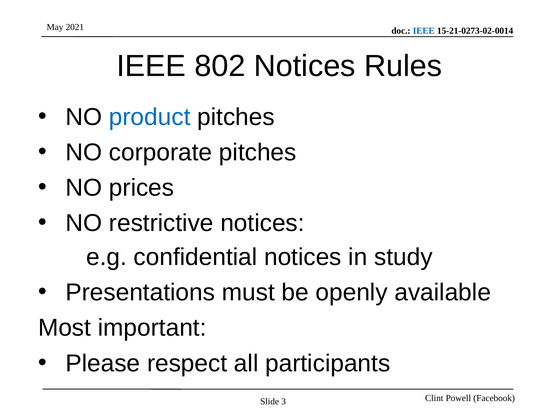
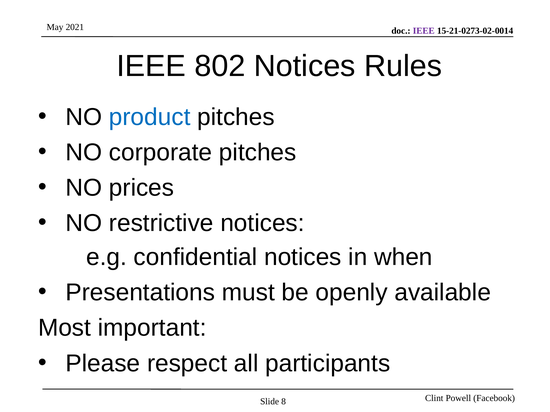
IEEE colour: blue -> purple (424, 31)
study: study -> when (403, 257)
3: 3 -> 8 (284, 402)
